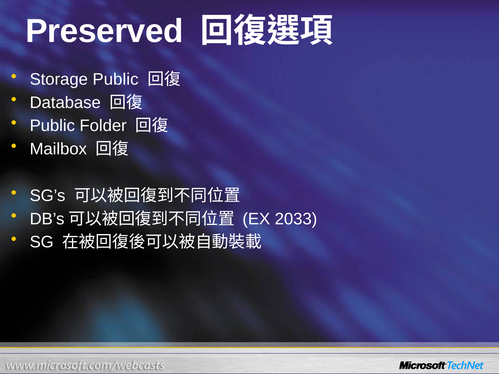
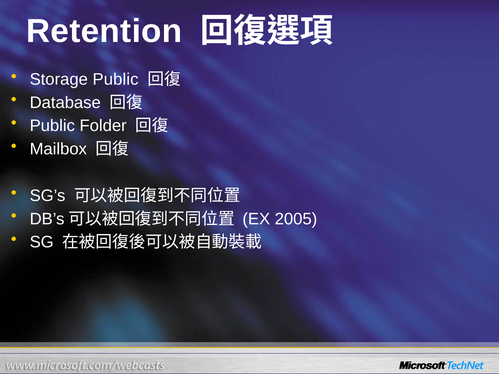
Preserved: Preserved -> Retention (104, 31)
2033: 2033 -> 2005 (296, 219)
